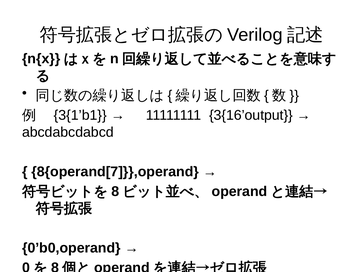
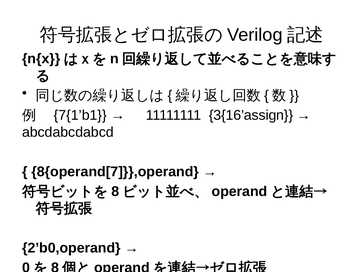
3{1’b1: 3{1’b1 -> 7{1’b1 (80, 115)
3{16’output: 3{16’output -> 3{16’assign (251, 115)
0’b0,operand: 0’b0,operand -> 2’b0,operand (71, 248)
